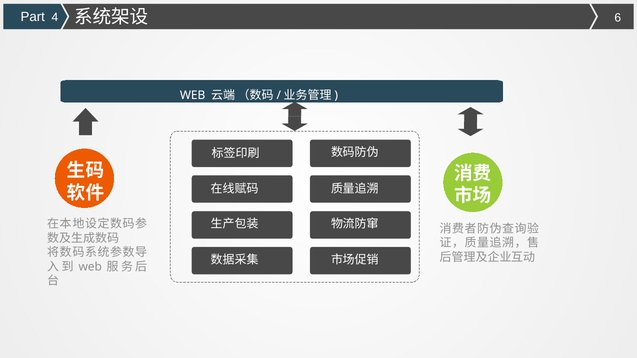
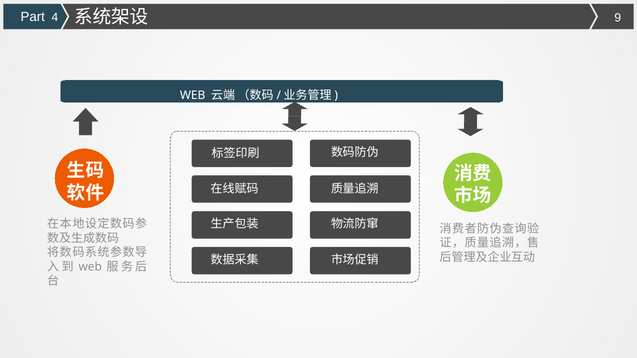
6: 6 -> 9 (618, 18)
